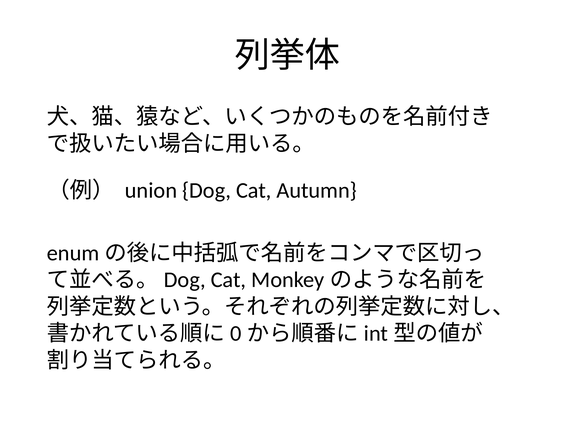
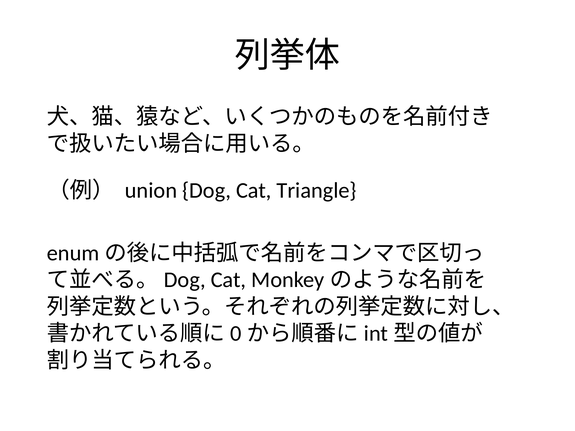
Autumn: Autumn -> Triangle (317, 191)
